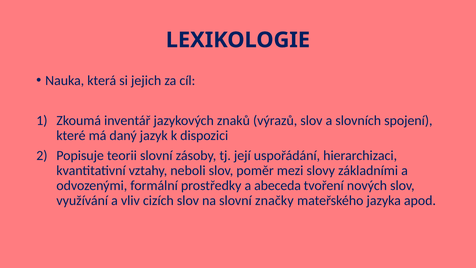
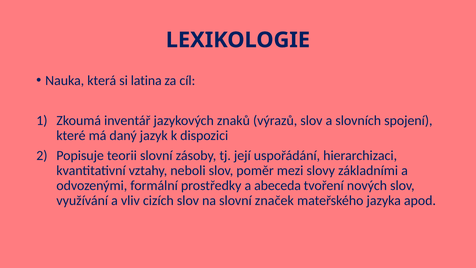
jejich: jejich -> latina (146, 80)
značky: značky -> značek (274, 200)
